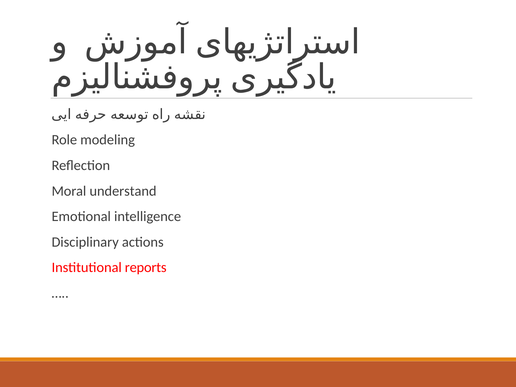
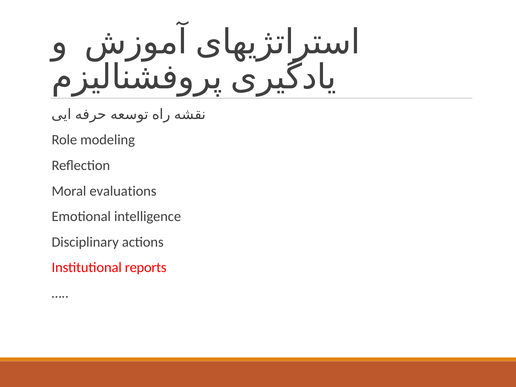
understand: understand -> evaluations (123, 191)
